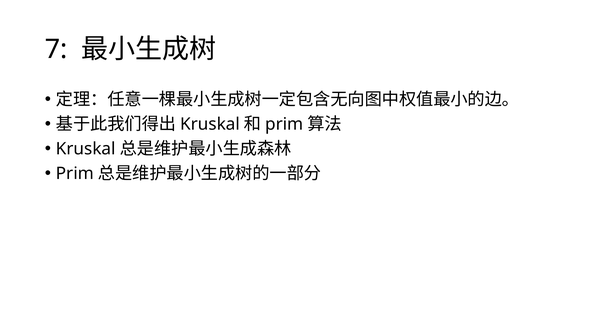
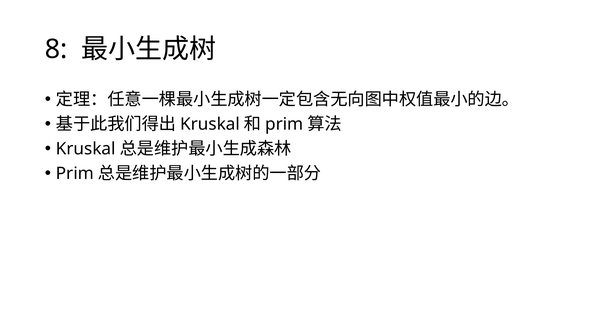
7: 7 -> 8 (56, 49)
